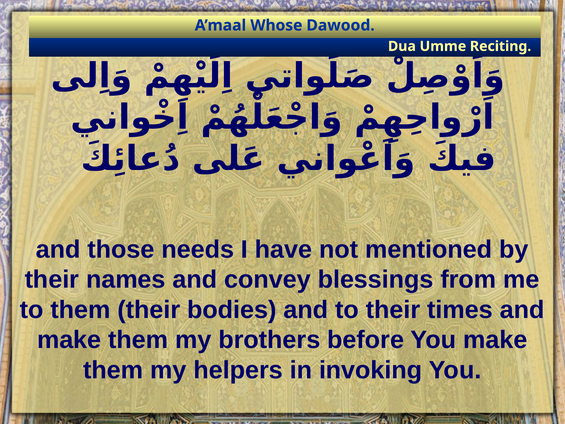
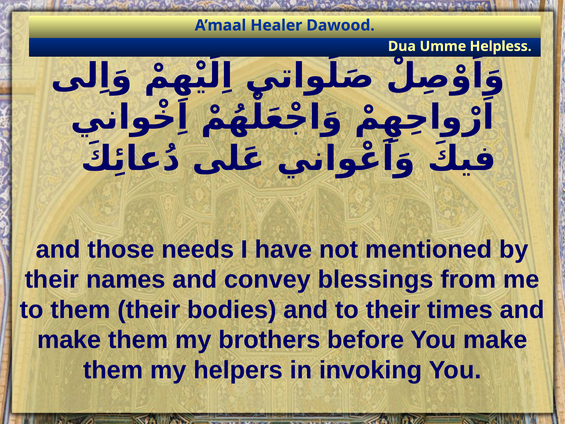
Whose: Whose -> Healer (276, 25)
Reciting: Reciting -> Helpless (501, 46)
